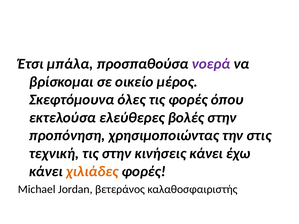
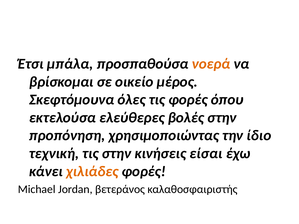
νοερά colour: purple -> orange (211, 64)
στις: στις -> ίδιο (259, 136)
κινήσεις κάνει: κάνει -> είσαι (206, 154)
